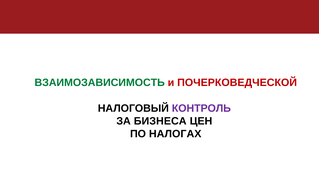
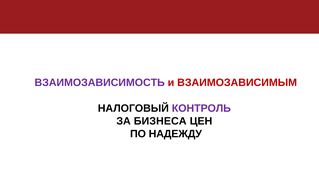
ВЗАИМОЗАВИСИМОСТЬ colour: green -> purple (100, 82)
ПОЧЕРКОВЕДЧЕСКОЙ: ПОЧЕРКОВЕДЧЕСКОЙ -> ВЗАИМОЗАВИСИМЫМ (237, 82)
НАЛОГАХ: НАЛОГАХ -> НАДЕЖДУ (175, 133)
